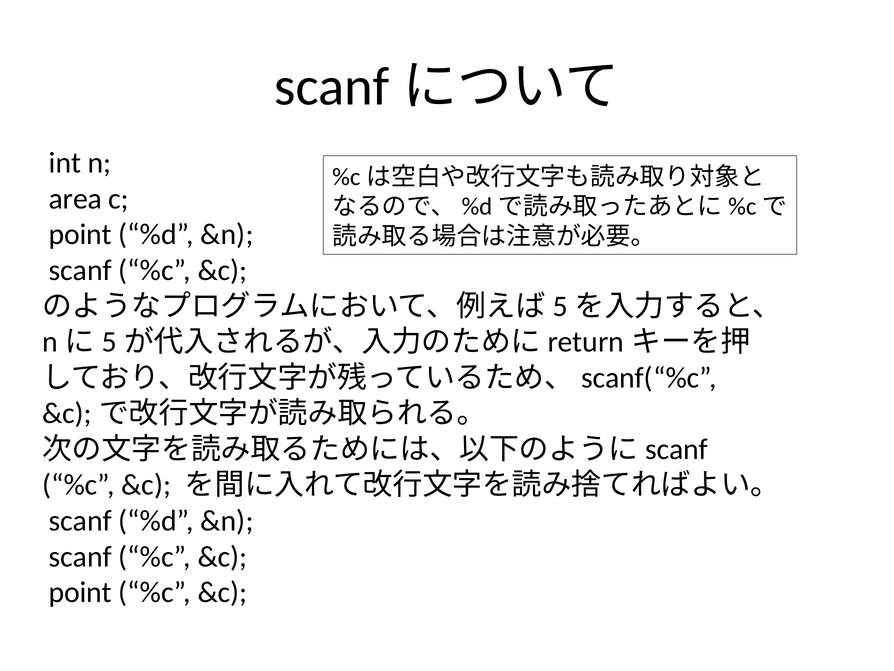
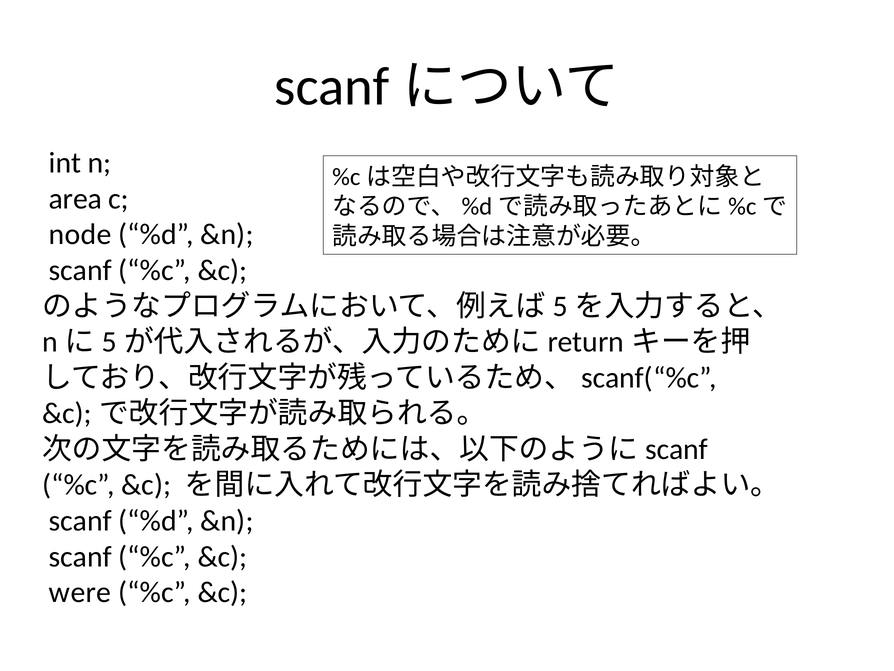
point: point -> node (80, 234)
point: point -> were (80, 592)
